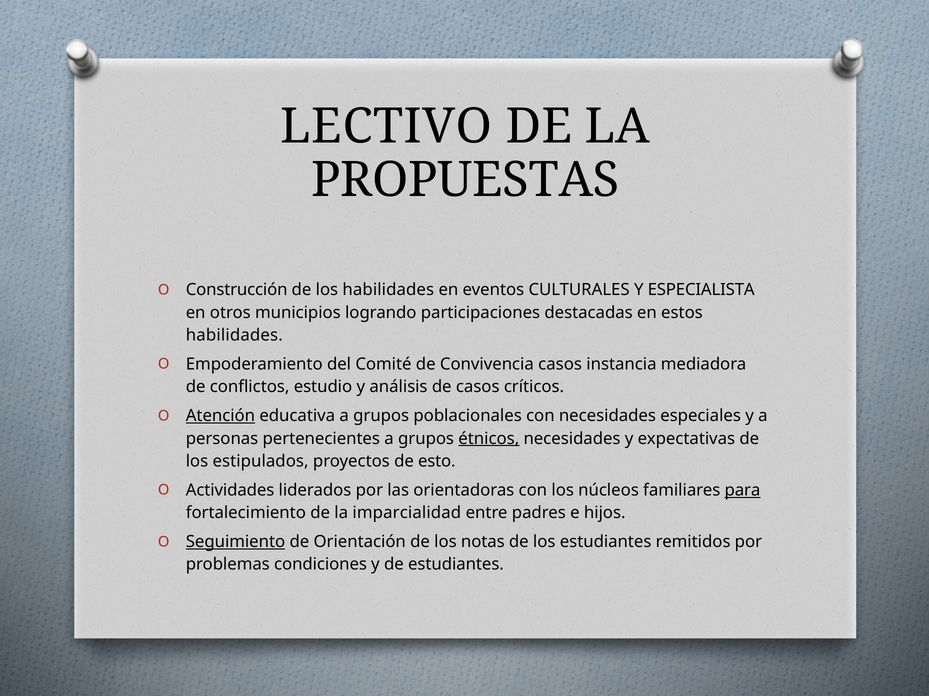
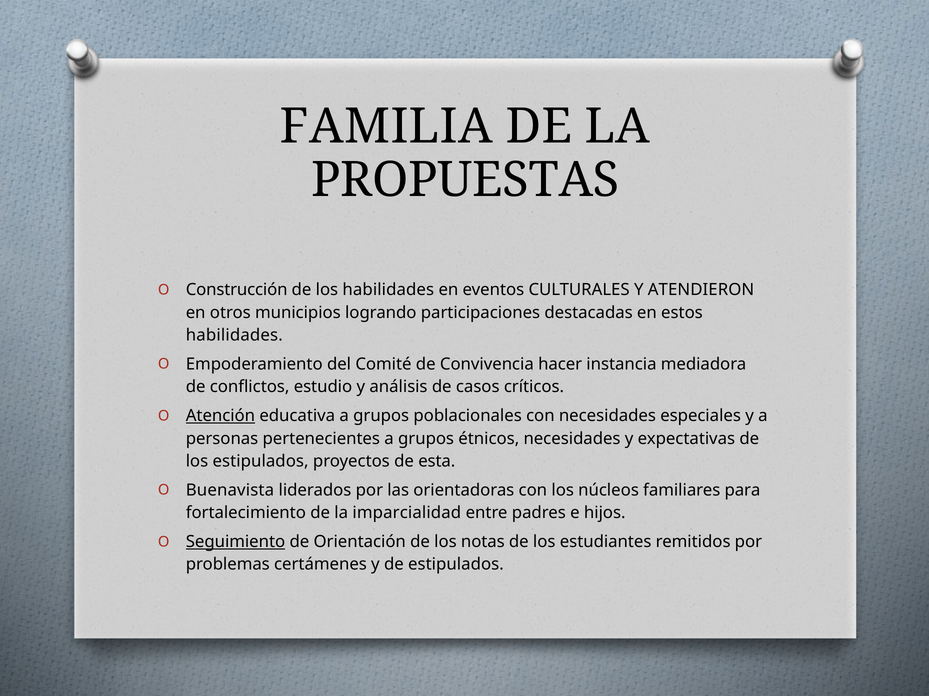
LECTIVO: LECTIVO -> FAMILIA (386, 127)
ESPECIALISTA: ESPECIALISTA -> ATENDIERON (701, 290)
Convivencia casos: casos -> hacer (560, 365)
étnicos underline: present -> none (489, 439)
esto: esto -> esta (437, 462)
Actividades: Actividades -> Buenavista (230, 491)
para underline: present -> none (742, 491)
condiciones: condiciones -> certámenes (320, 565)
de estudiantes: estudiantes -> estipulados (456, 565)
